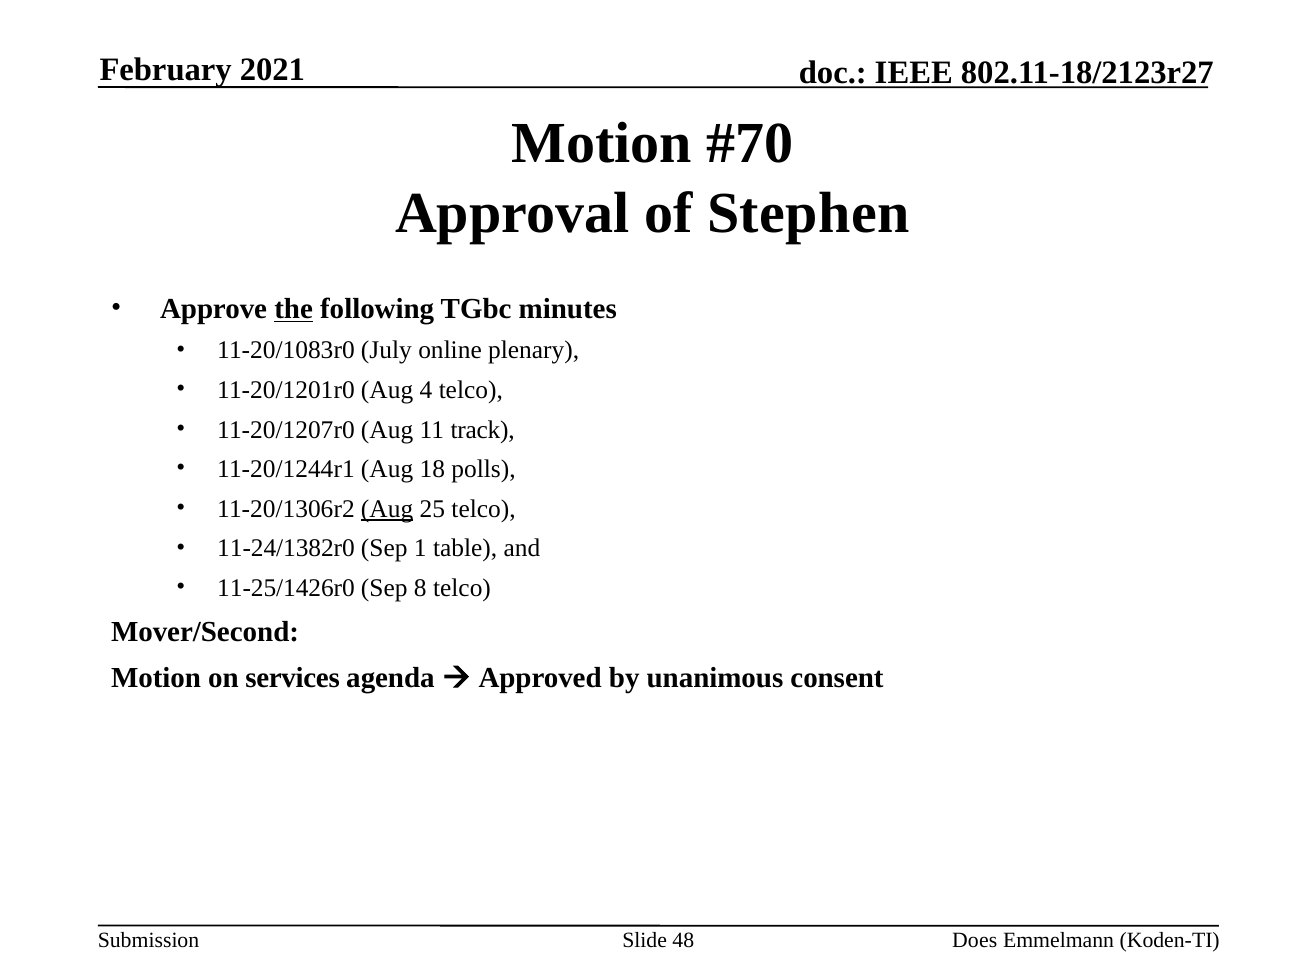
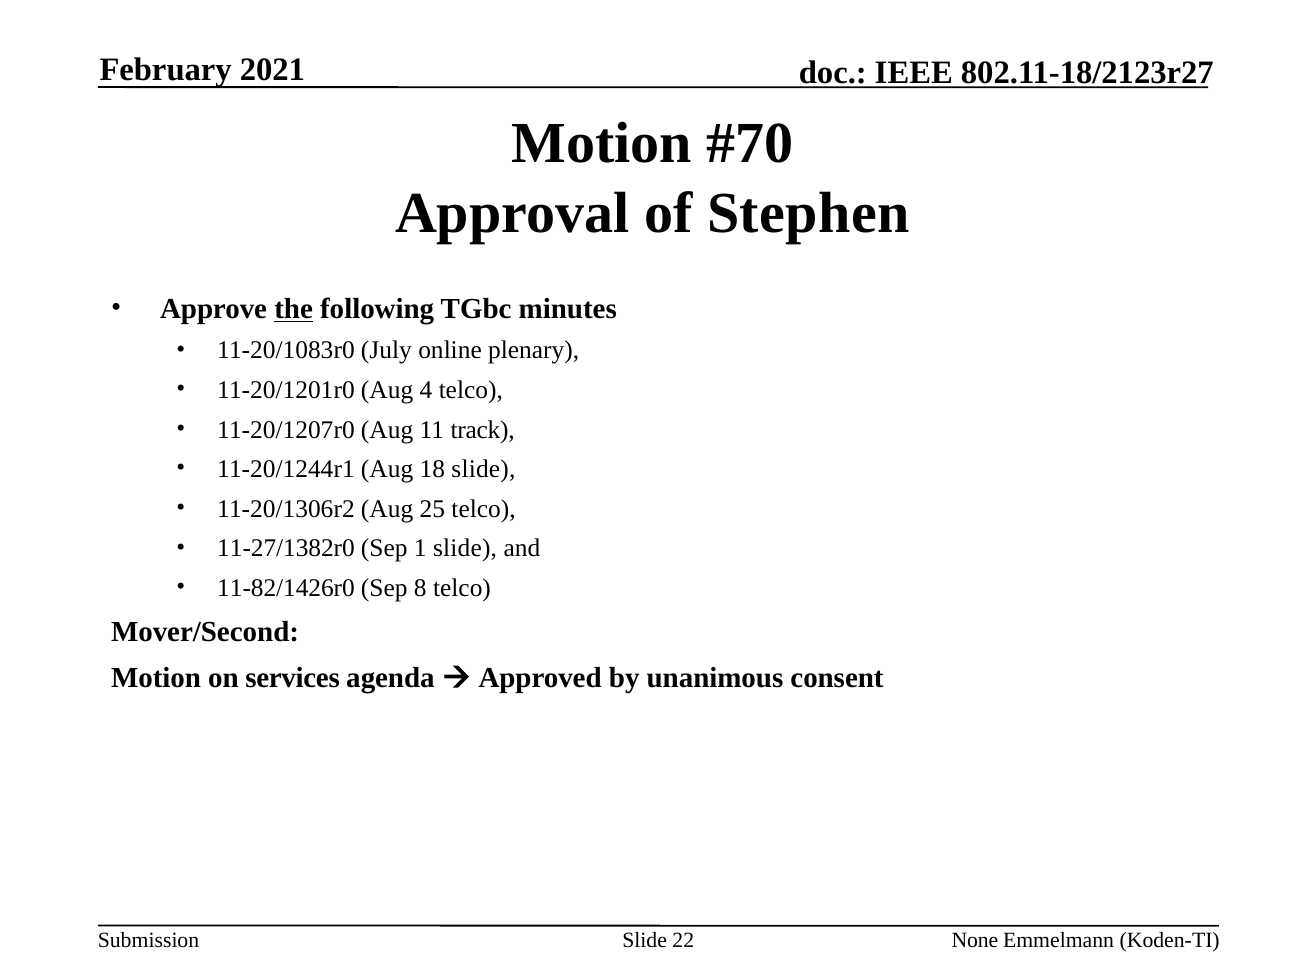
18 polls: polls -> slide (483, 469)
Aug underline: present -> none (387, 509)
11-24/1382r0: 11-24/1382r0 -> 11-27/1382r0 (286, 548)
1 table: table -> slide (465, 548)
11-25/1426r0: 11-25/1426r0 -> 11-82/1426r0 (286, 588)
48: 48 -> 22 (683, 939)
Does: Does -> None (975, 939)
